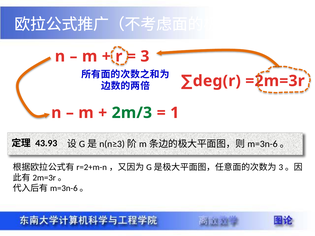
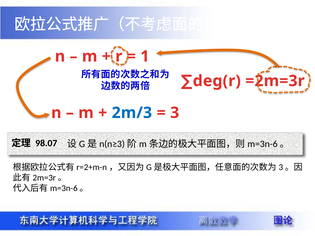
3: 3 -> 1 (145, 56)
2m/3 colour: green -> blue (132, 113)
1: 1 -> 3 (175, 113)
43.93: 43.93 -> 98.07 (46, 143)
